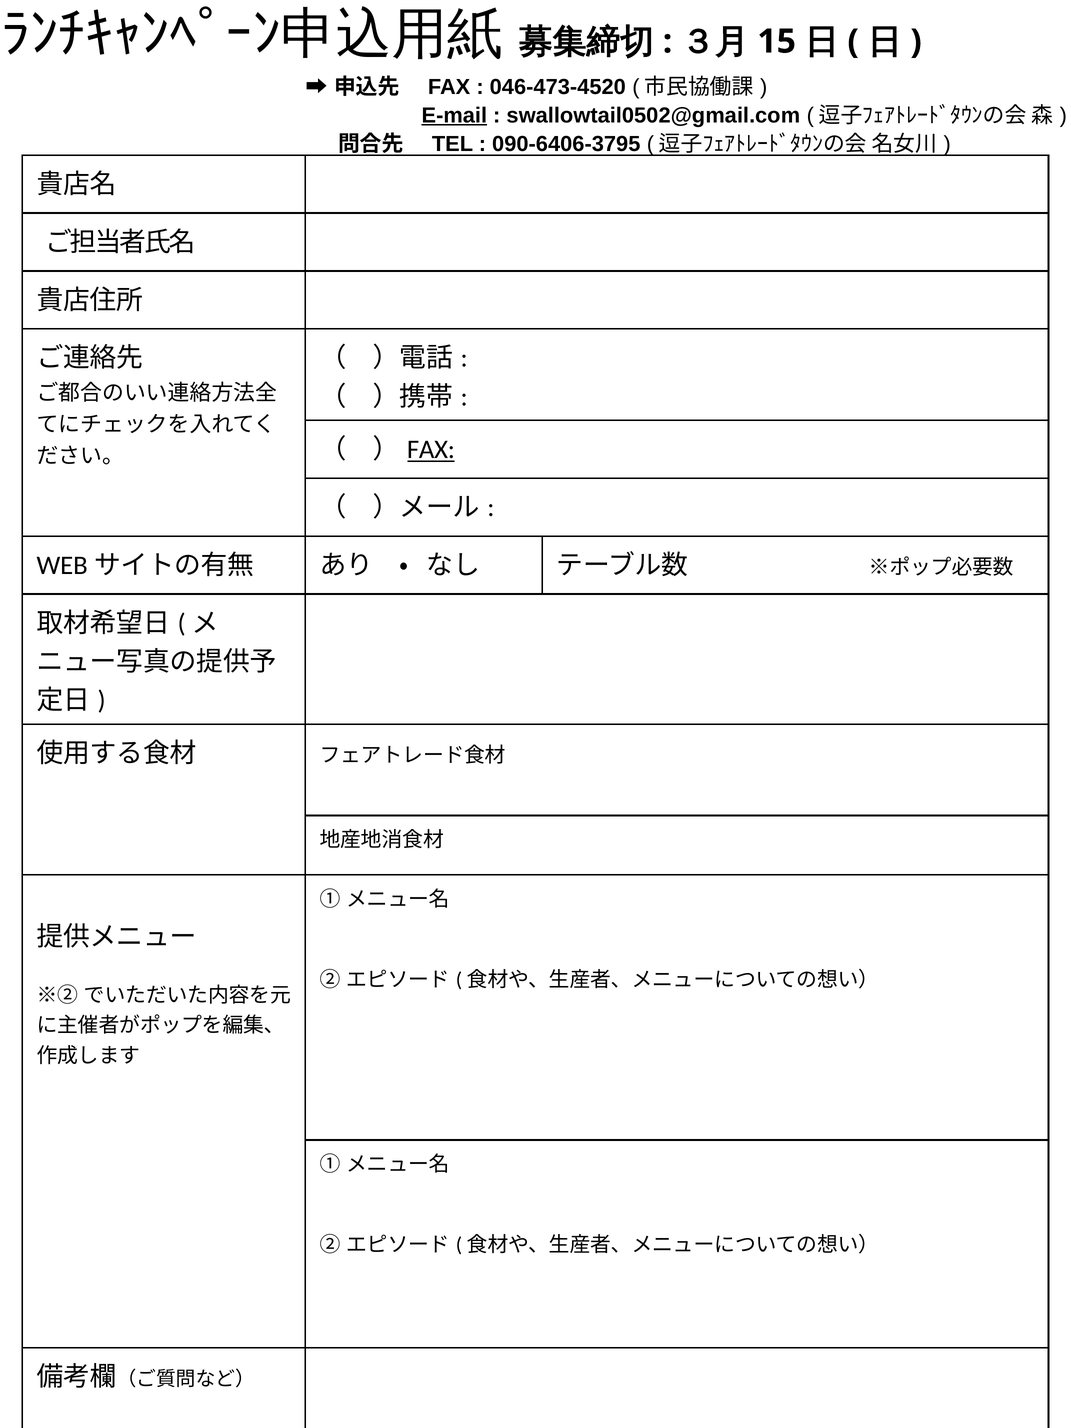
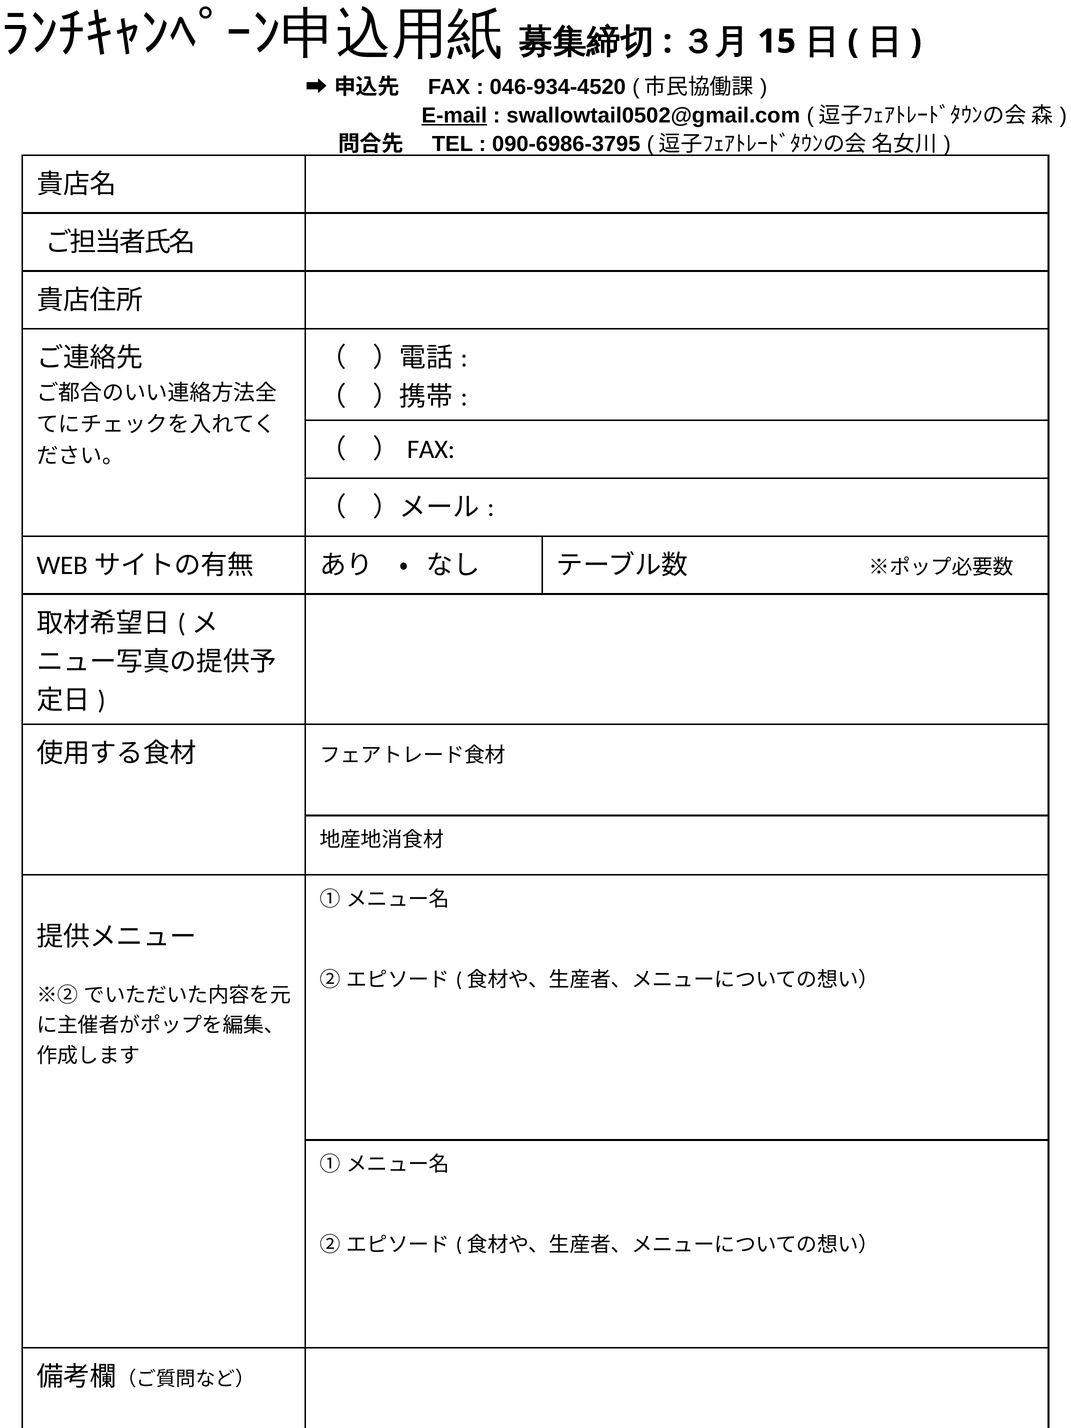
046-473-4520: 046-473-4520 -> 046-934-4520 (558, 87)
090-6406-3795: 090-6406-3795 -> 090-6986-3795 (566, 144)
FAX underline: present -> none (431, 450)
